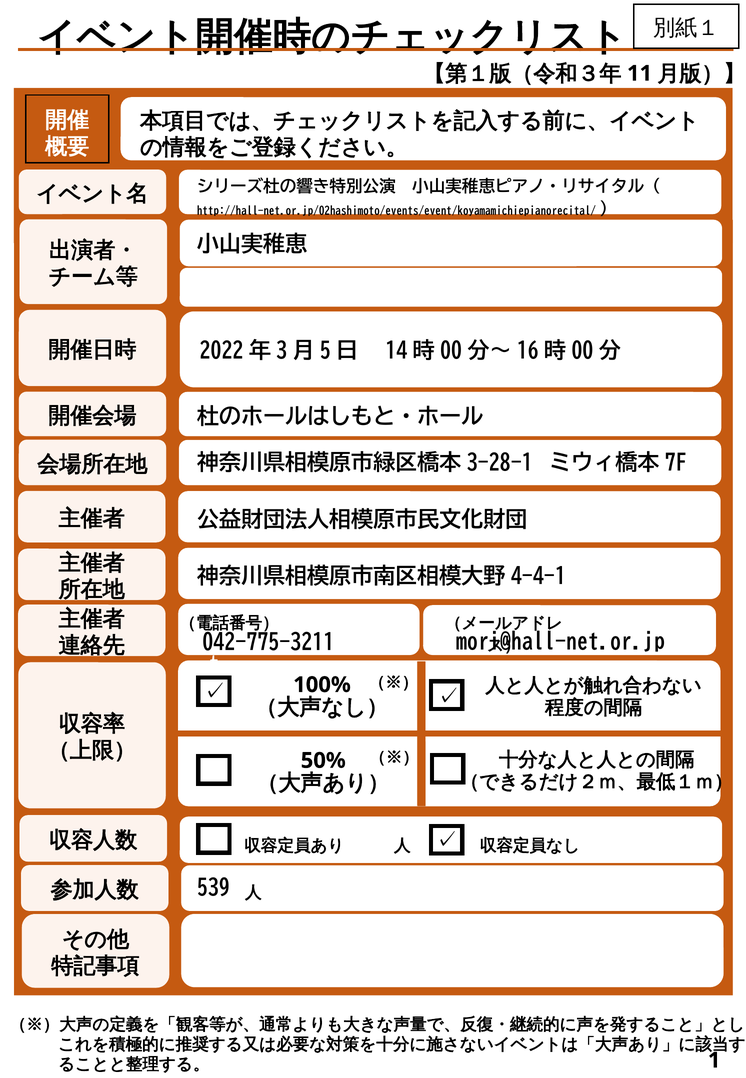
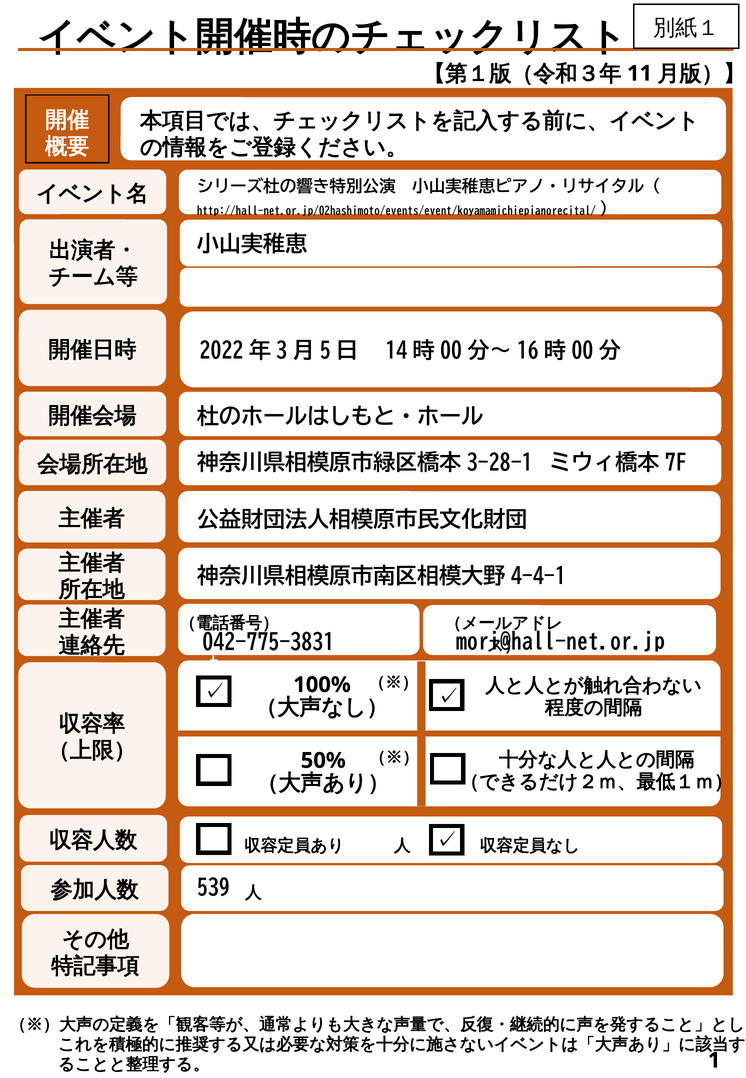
042-775-3211: 042-775-3211 -> 042-775-3831 (268, 642)
